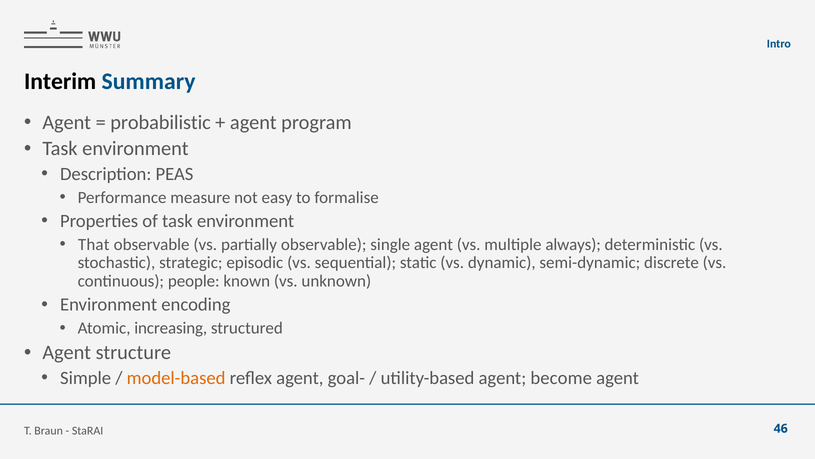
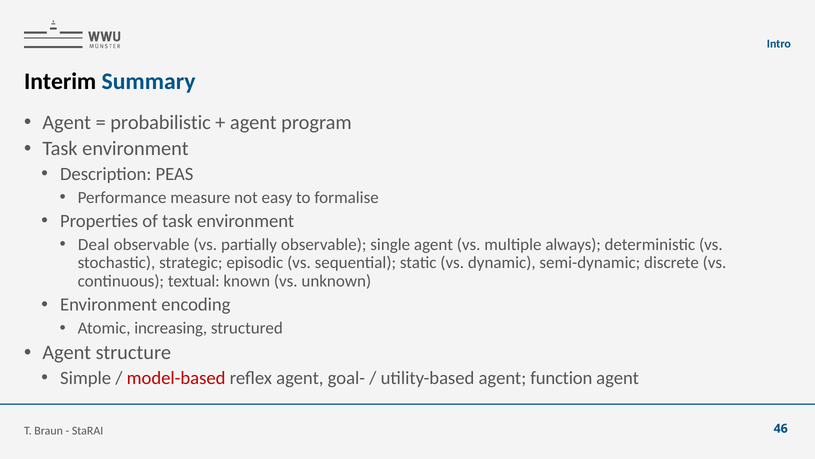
That: That -> Deal (94, 244)
people: people -> textual (194, 281)
model-based colour: orange -> red (176, 378)
become: become -> function (561, 378)
